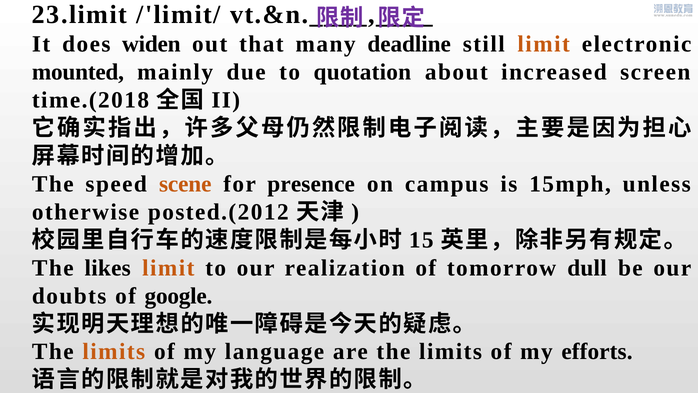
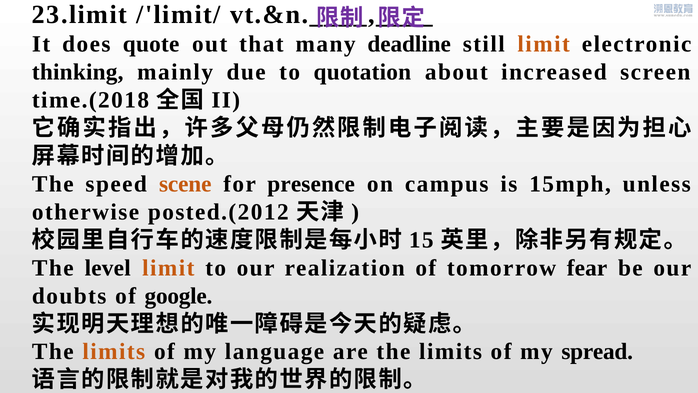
widen: widen -> quote (151, 44)
mounted: mounted -> thinking (78, 72)
likes: likes -> level (108, 268)
dull: dull -> fear (587, 268)
efforts: efforts -> spread (597, 351)
